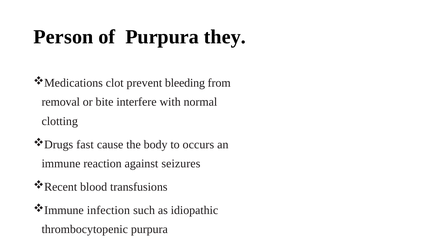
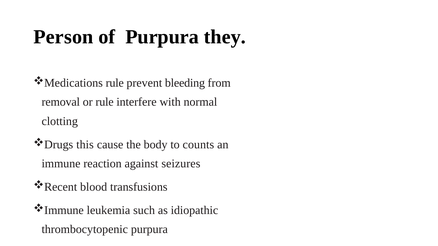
clot: clot -> rule (115, 83)
or bite: bite -> rule (105, 102)
fast: fast -> this (85, 145)
occurs: occurs -> counts (198, 145)
infection: infection -> leukemia (108, 211)
